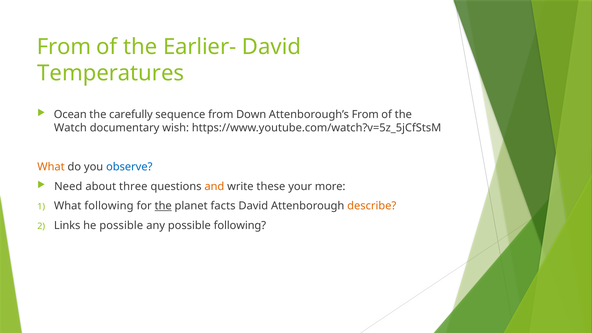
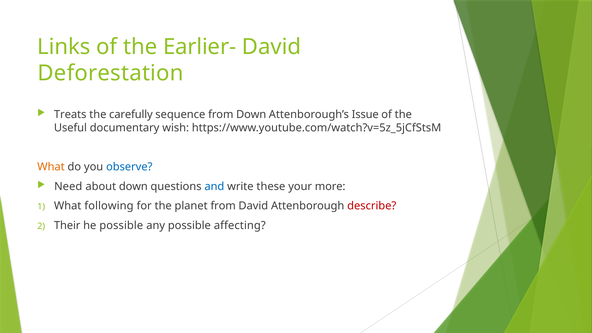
From: From -> Links (64, 47)
Temperatures: Temperatures -> Deforestation (111, 73)
Ocean: Ocean -> Treats (70, 115)
Attenborough’s From: From -> Issue (365, 115)
Watch: Watch -> Useful (70, 128)
about three: three -> down (133, 186)
and colour: orange -> blue (214, 186)
the underline: present -> none (163, 206)
planet facts: facts -> from (223, 206)
describe colour: orange -> red (372, 206)
Links: Links -> Their (67, 225)
possible following: following -> affecting (240, 225)
